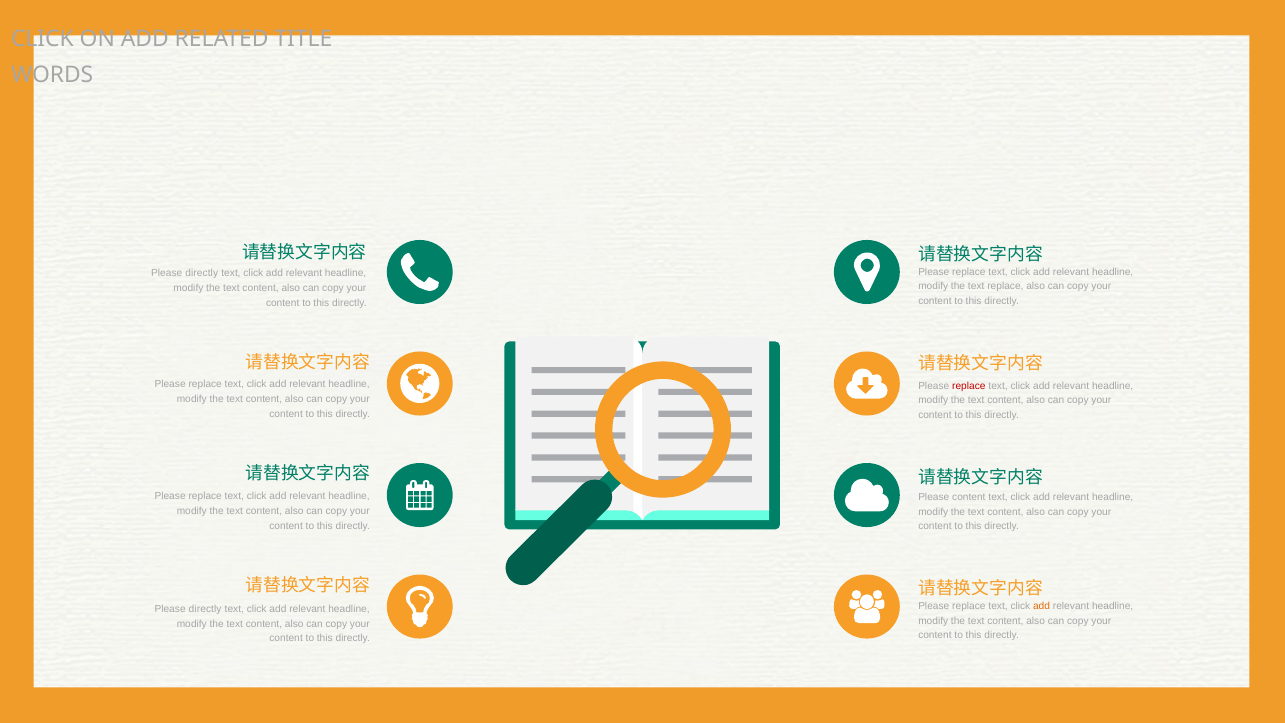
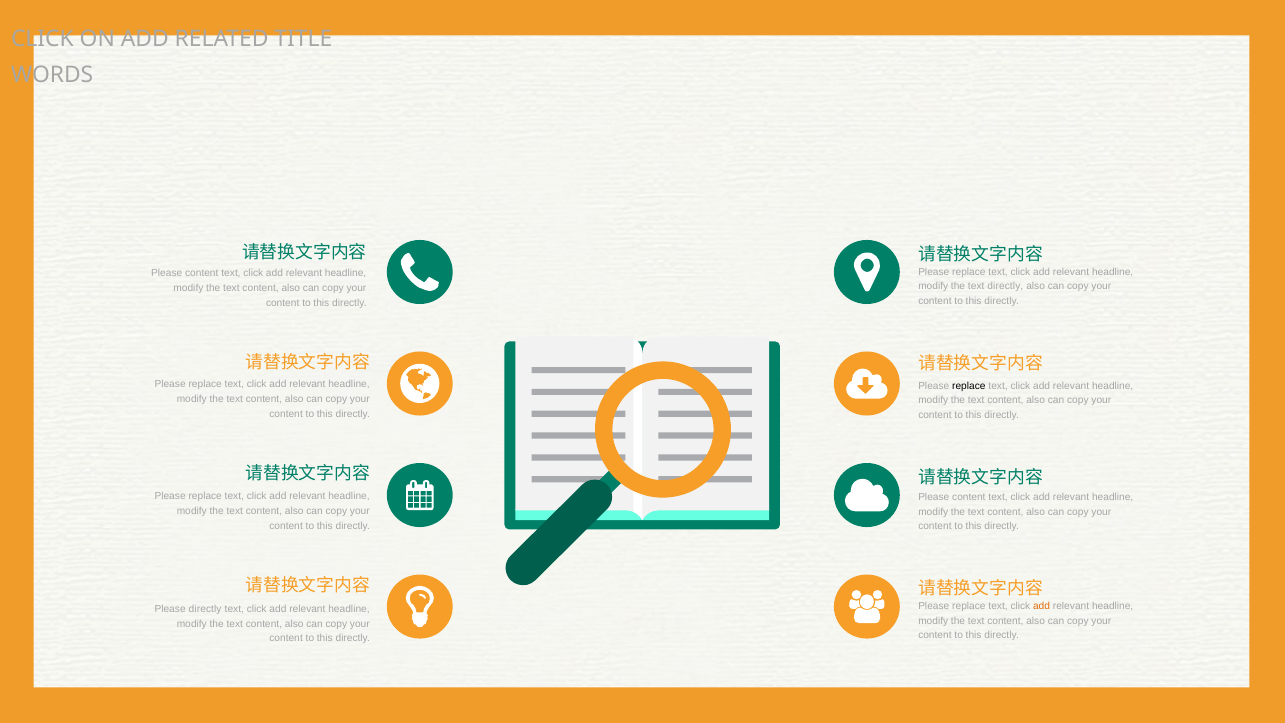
directly: directly -> content (202, 273)
text replace: replace -> directly (1005, 286)
replace colour: red -> black (969, 386)
